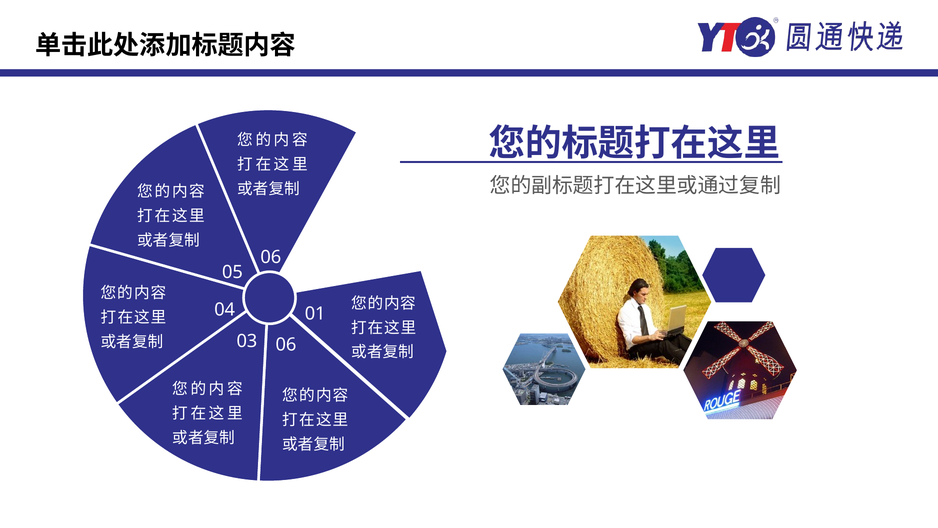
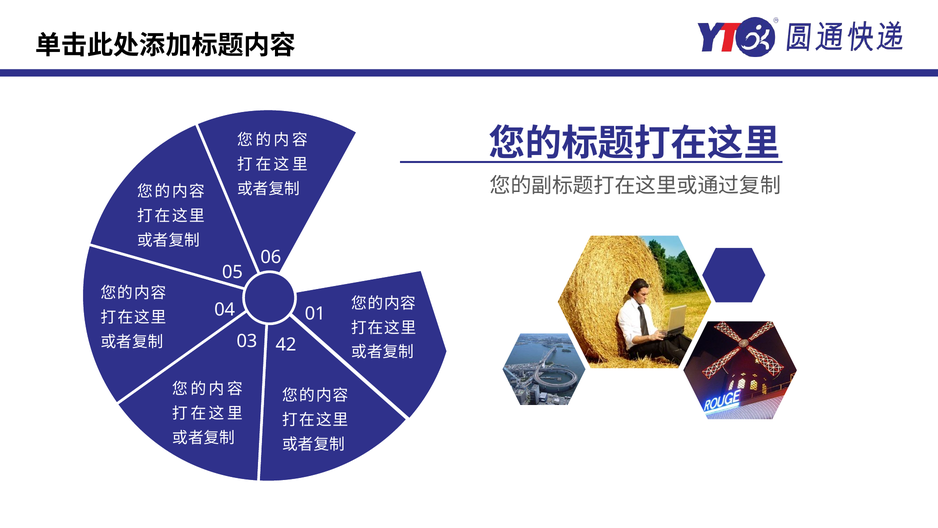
03 06: 06 -> 42 (286, 344)
